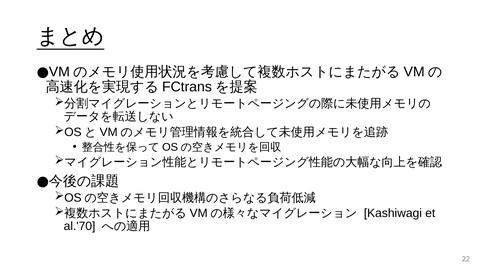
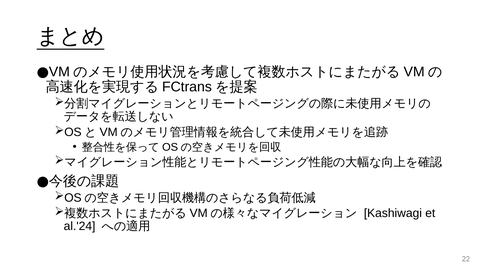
al.'70: al.'70 -> al.'24 (80, 226)
